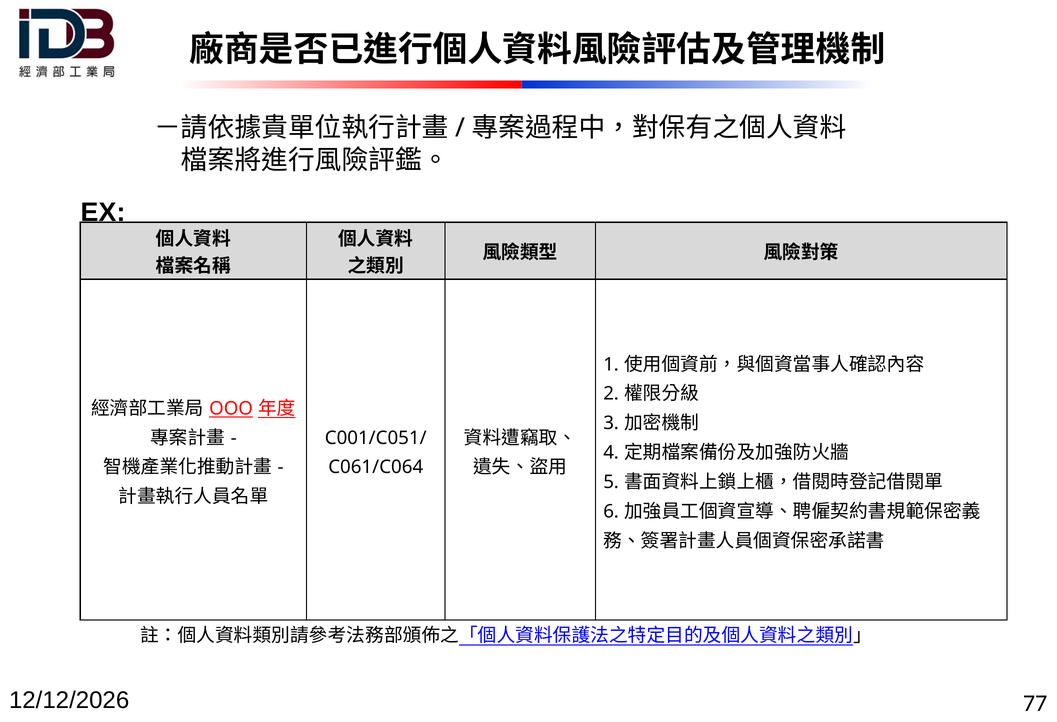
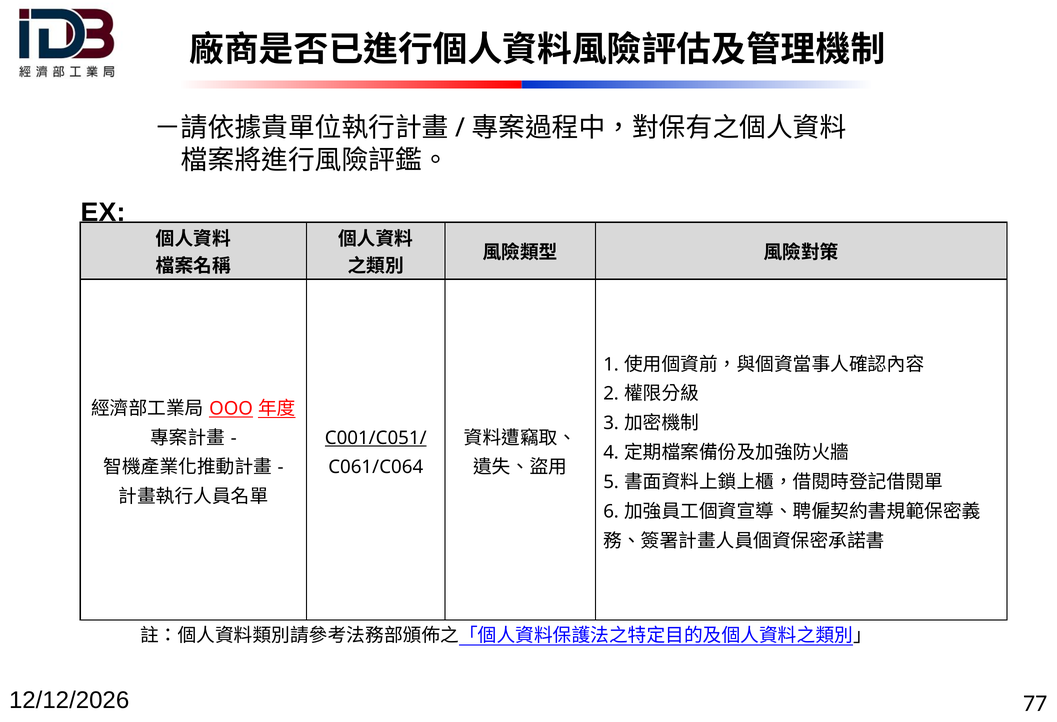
C001/C051/ underline: none -> present (376, 438)
